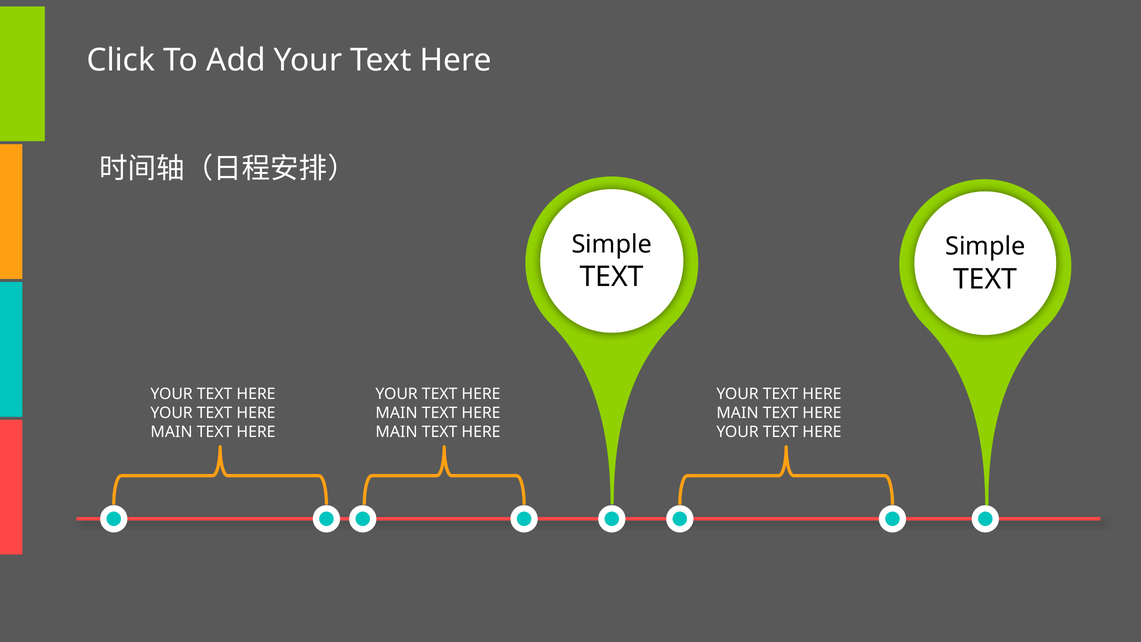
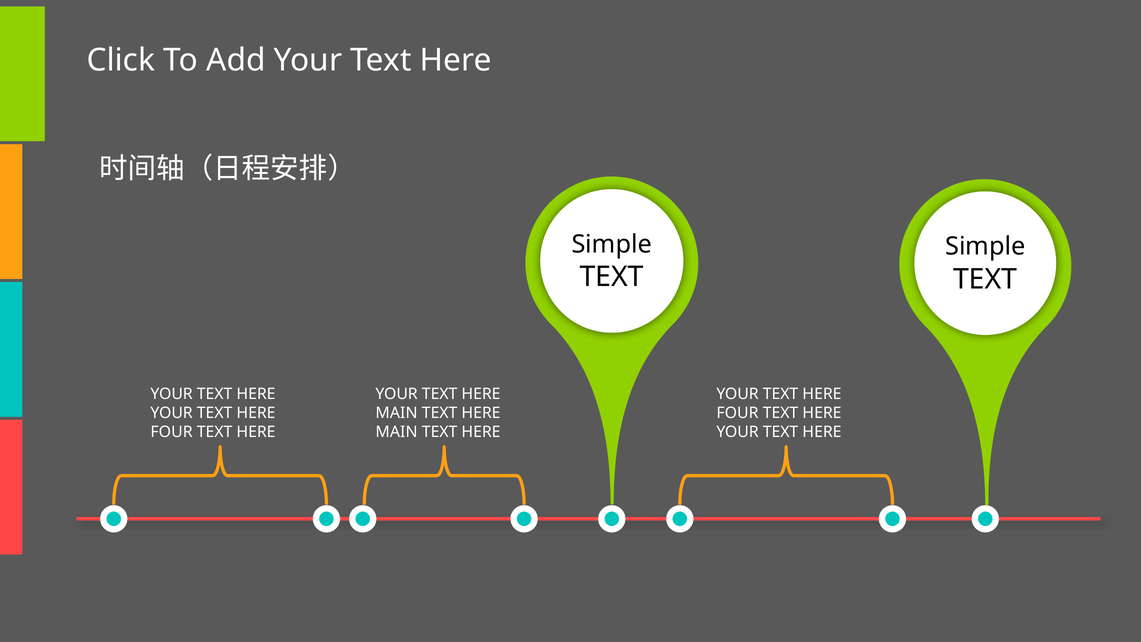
MAIN: MAIN -> FOUR (737, 413)
MAIN: MAIN -> FOUR (172, 432)
